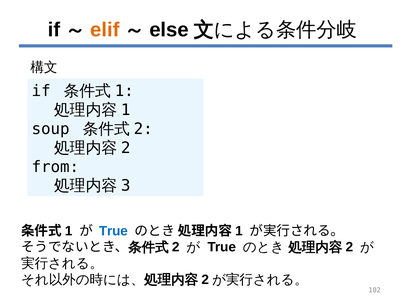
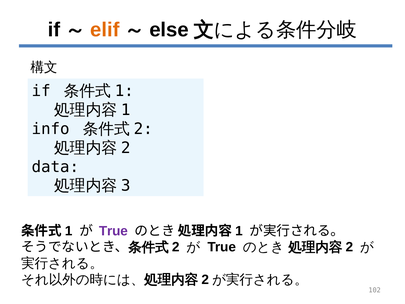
soup: soup -> info (51, 129)
from: from -> data (55, 167)
True colour: blue -> purple (113, 231)
